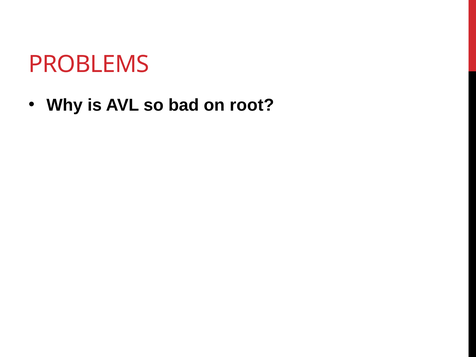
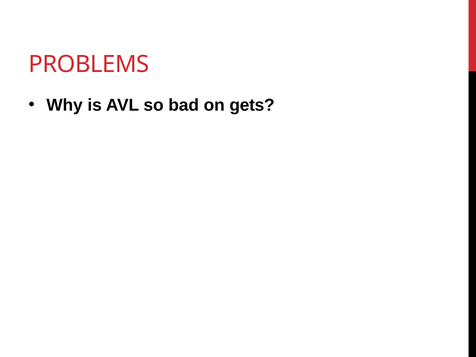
root: root -> gets (252, 105)
